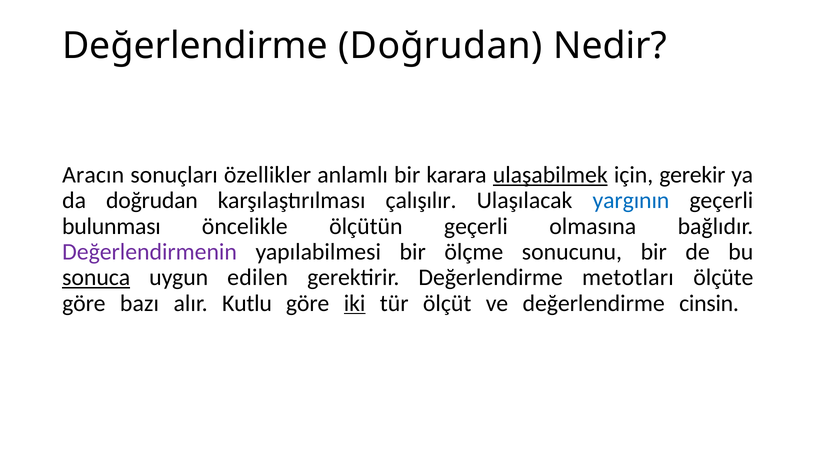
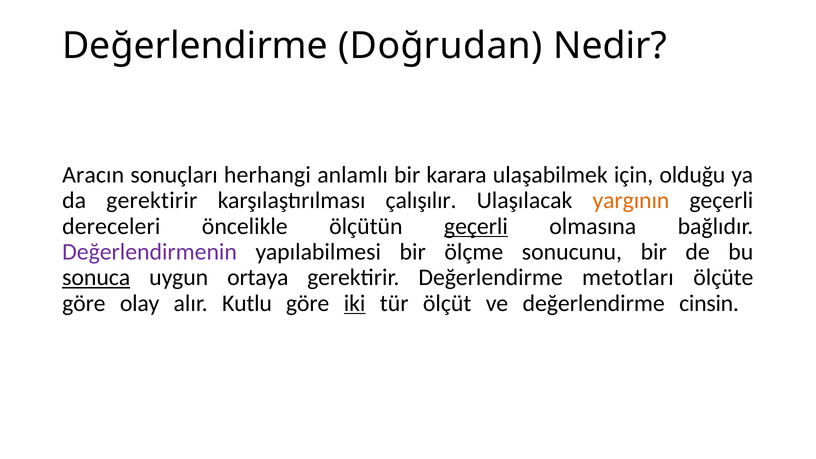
özellikler: özellikler -> herhangi (267, 175)
ulaşabilmek underline: present -> none (550, 175)
gerekir: gerekir -> olduğu (692, 175)
da doğrudan: doğrudan -> gerektirir (152, 201)
yargının colour: blue -> orange (631, 201)
bulunması: bulunması -> dereceleri (111, 226)
geçerli underline: none -> present (476, 226)
edilen: edilen -> ortaya (258, 278)
bazı: bazı -> olay (140, 303)
